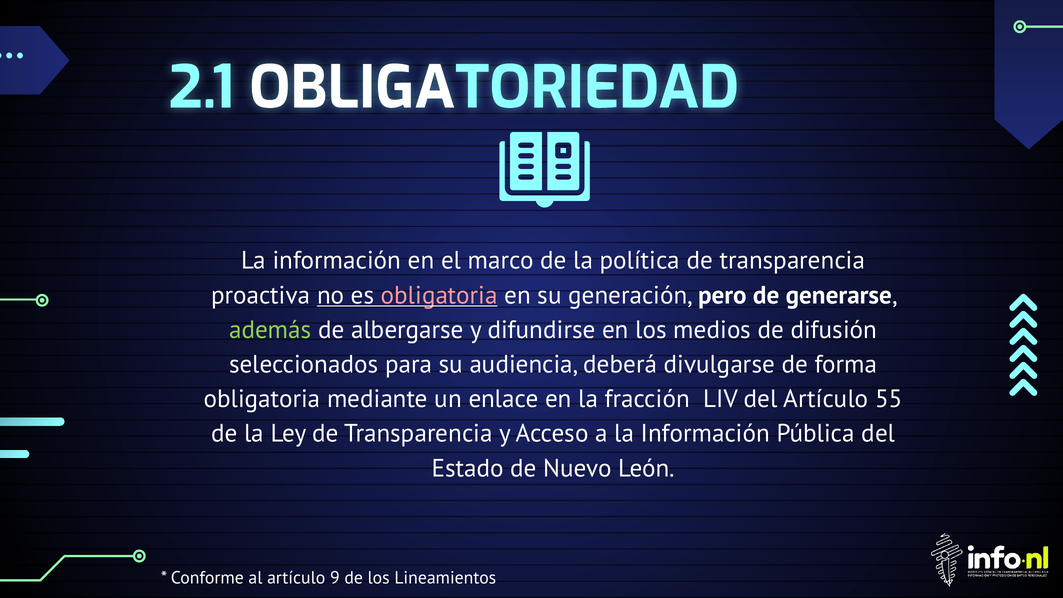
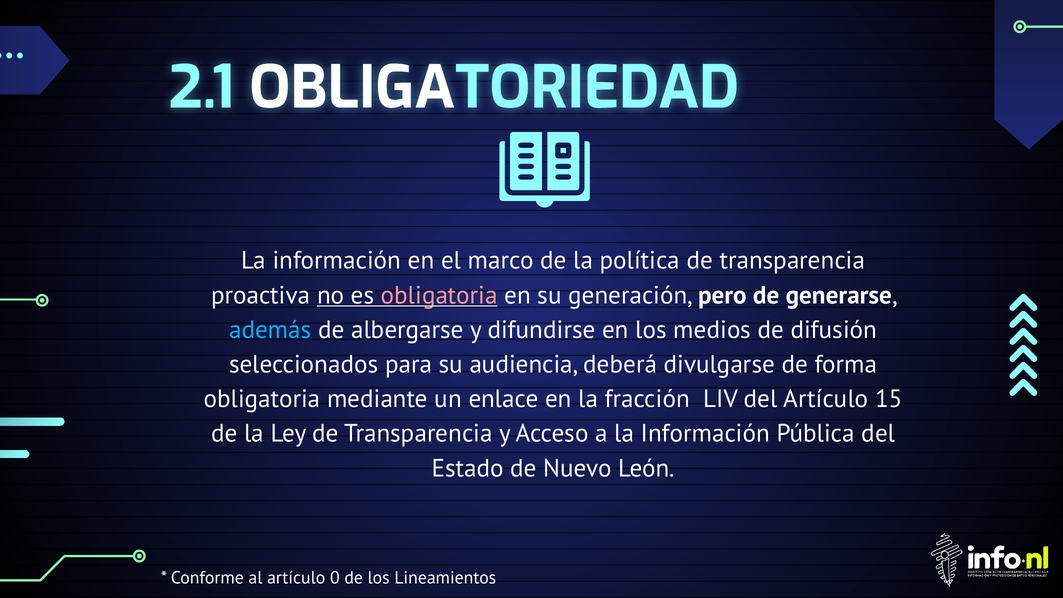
además colour: light green -> light blue (270, 330)
55: 55 -> 15 (889, 399)
9: 9 -> 0 (335, 578)
